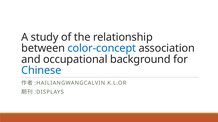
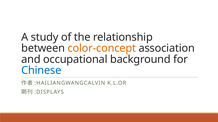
color-concept colour: blue -> orange (102, 48)
